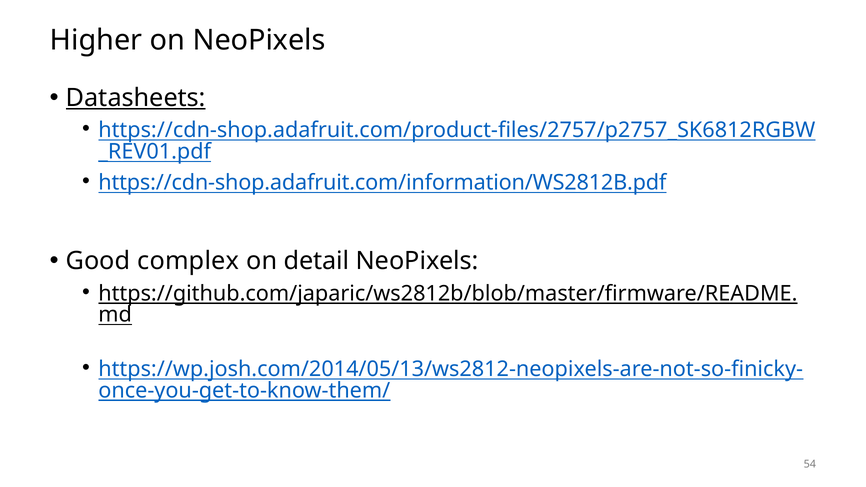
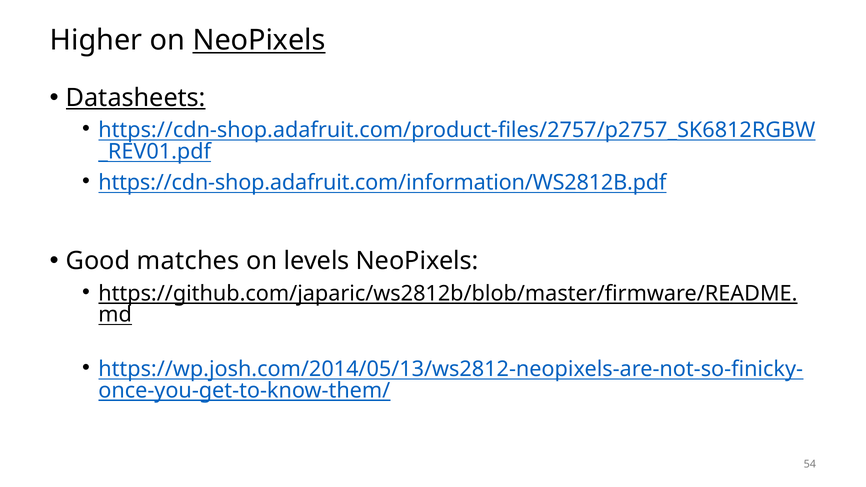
NeoPixels underline: none -> present (259, 40)
complex: complex -> matches (188, 261)
detail: detail -> levels (317, 261)
